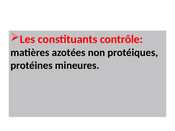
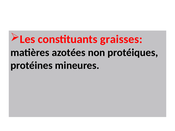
contrôle: contrôle -> graisses (121, 39)
